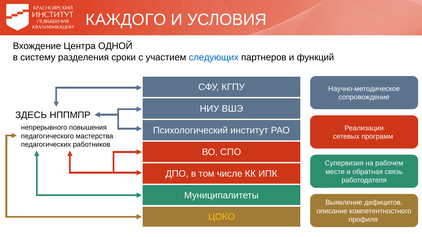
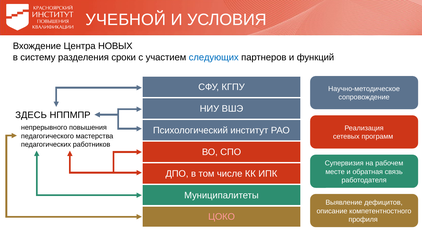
КАЖДОГО: КАЖДОГО -> УЧЕБНОЙ (126, 20)
ОДНОЙ: ОДНОЙ -> НОВЫХ (115, 46)
ЦОКО colour: yellow -> pink (222, 217)
